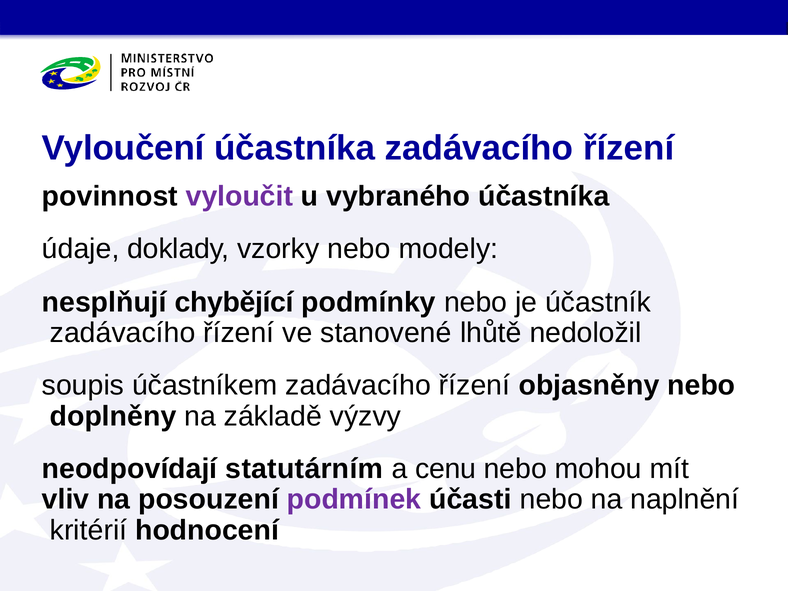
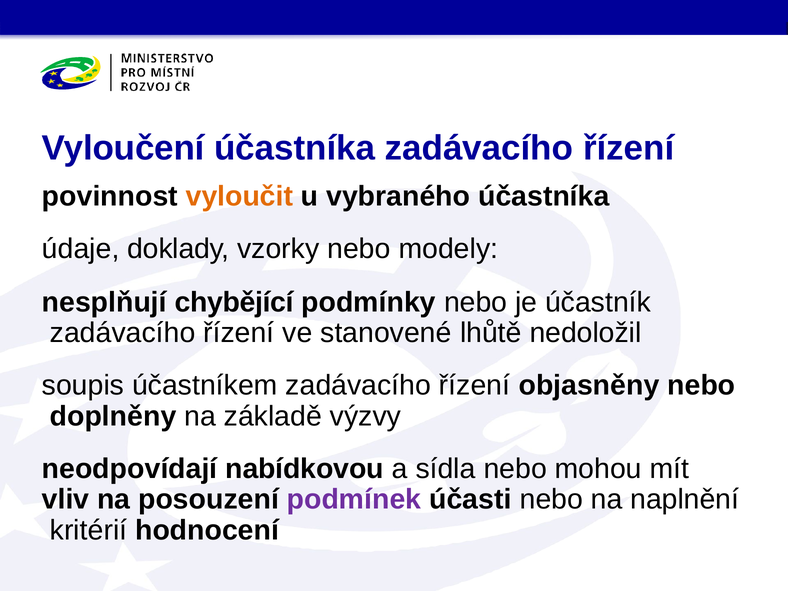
vyloučit colour: purple -> orange (239, 196)
statutárním: statutárním -> nabídkovou (304, 469)
cenu: cenu -> sídla (446, 469)
